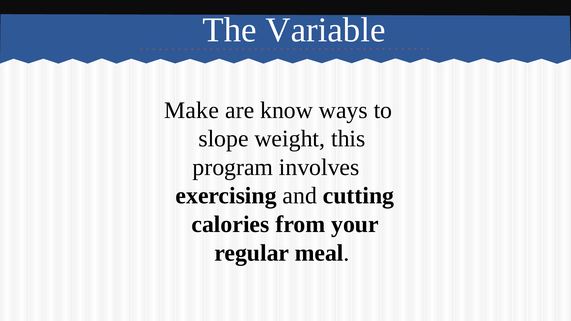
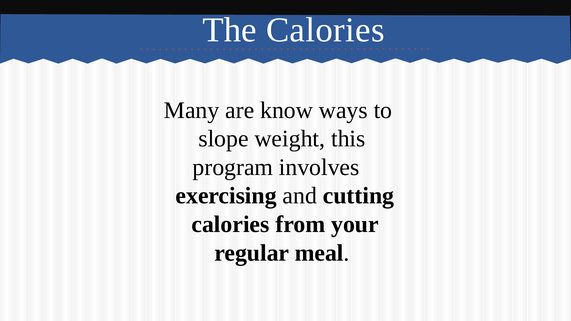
The Variable: Variable -> Calories (325, 30)
Make: Make -> Many (192, 110)
